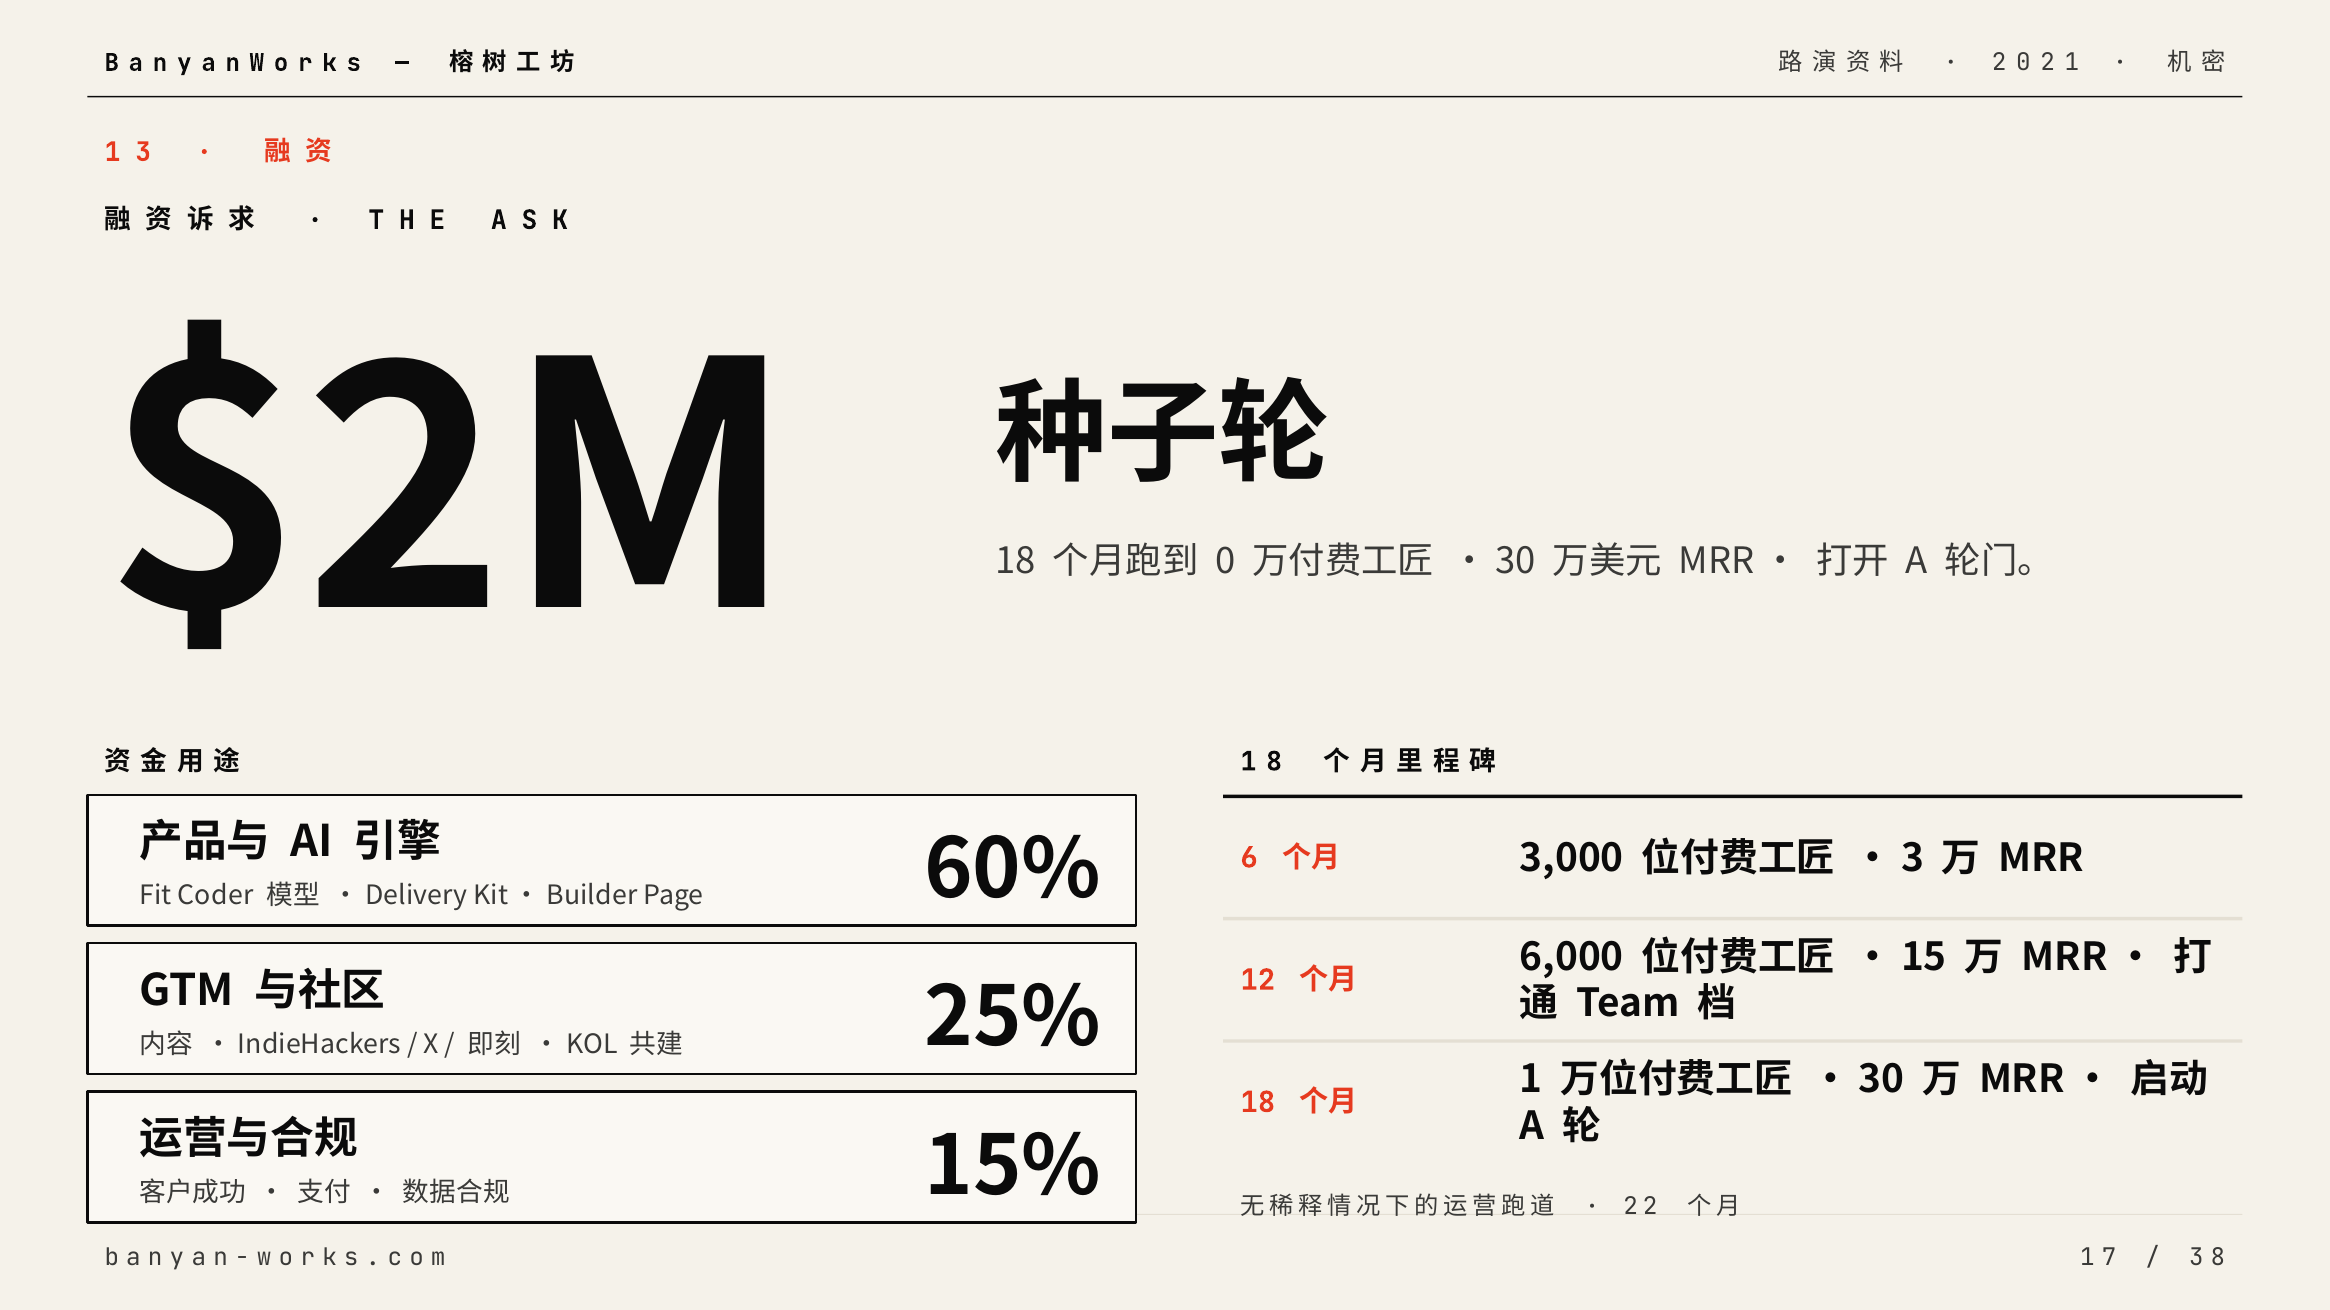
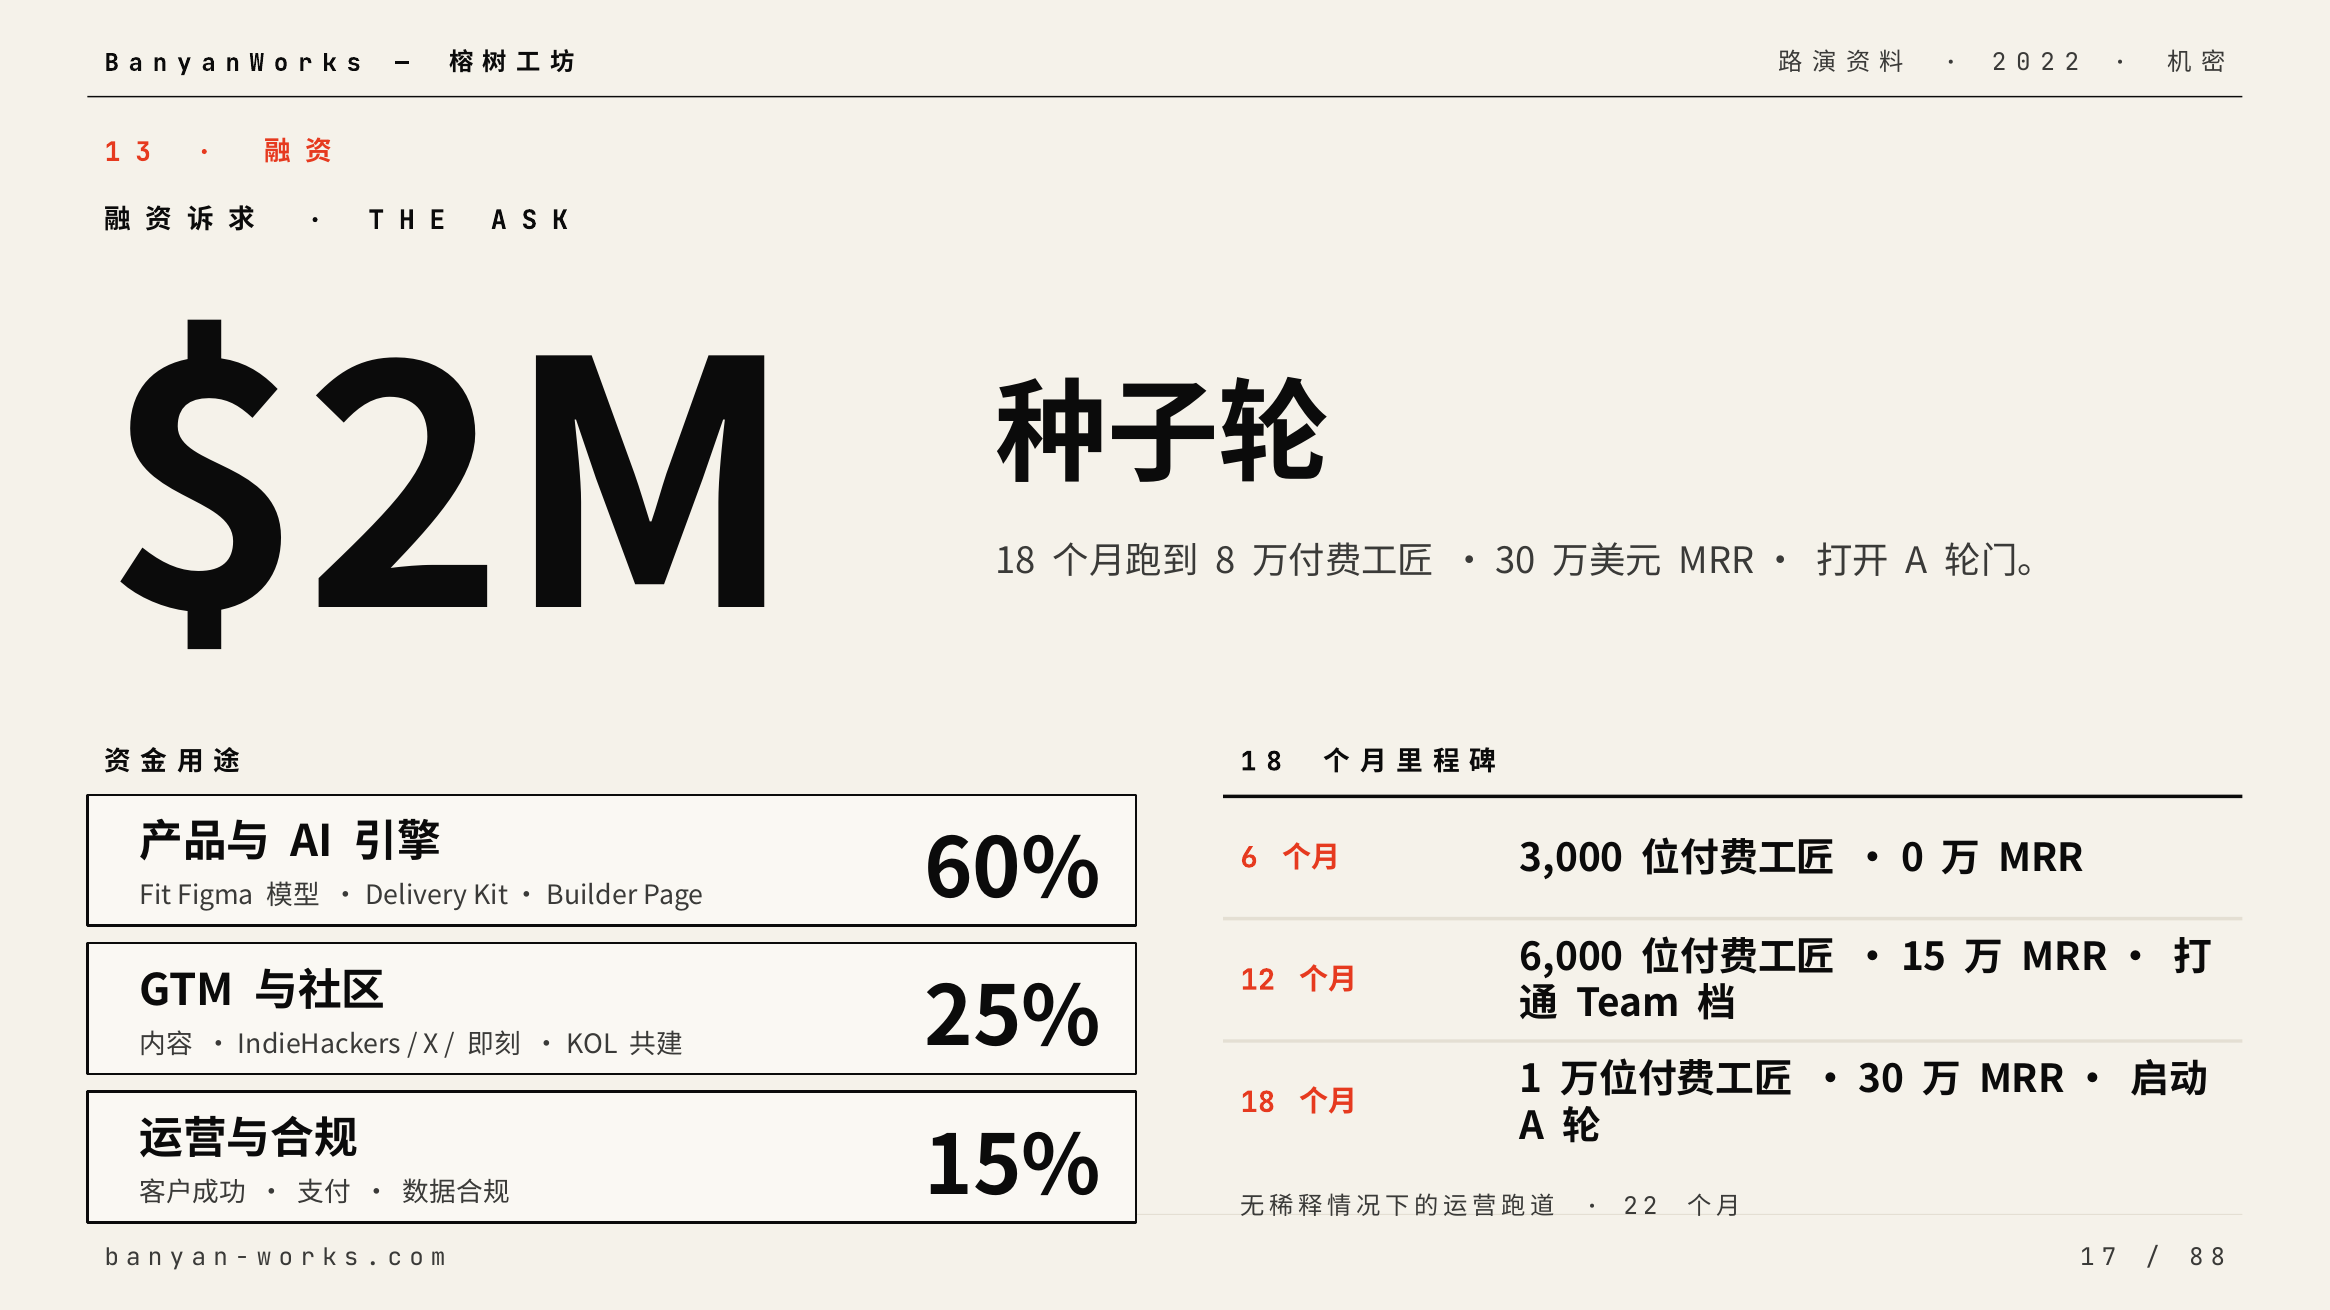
1: 1 -> 2 (2072, 63)
0: 0 -> 8 (1225, 562)
3: 3 -> 0 (1913, 859)
Coder: Coder -> Figma (216, 897)
3: 3 -> 8 (2196, 1258)
